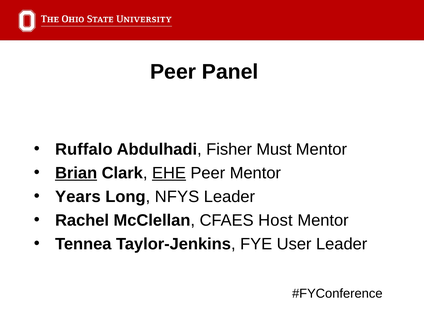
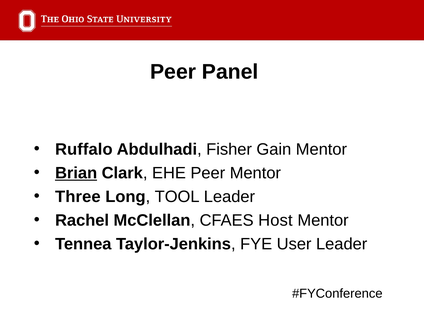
Must: Must -> Gain (274, 149)
EHE underline: present -> none (169, 173)
Years: Years -> Three (78, 197)
NFYS: NFYS -> TOOL (177, 197)
